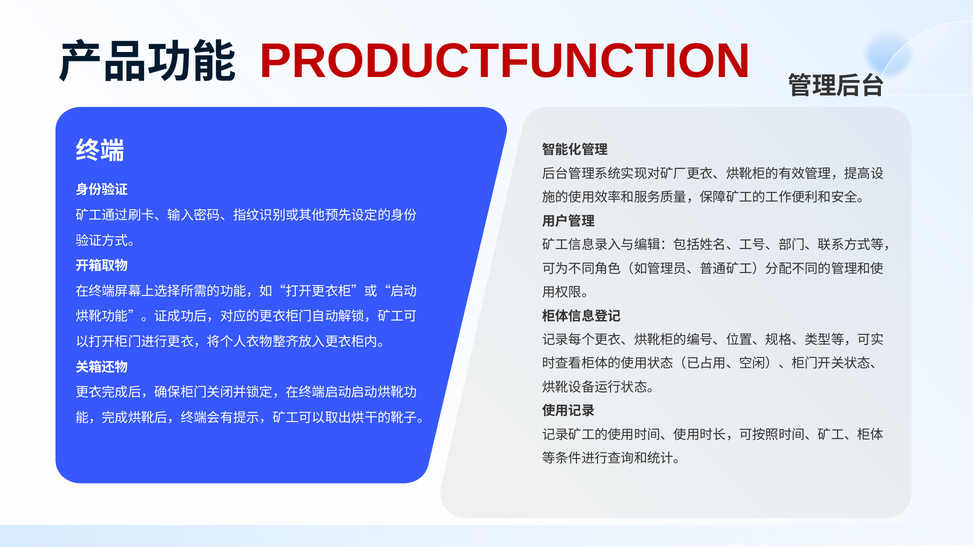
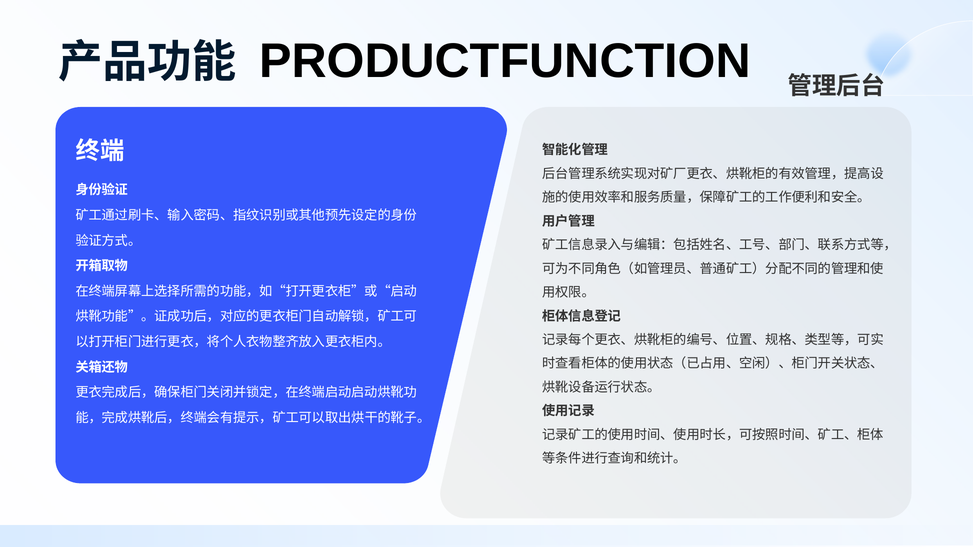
PRODUCTFUNCTION colour: red -> black (505, 61)
